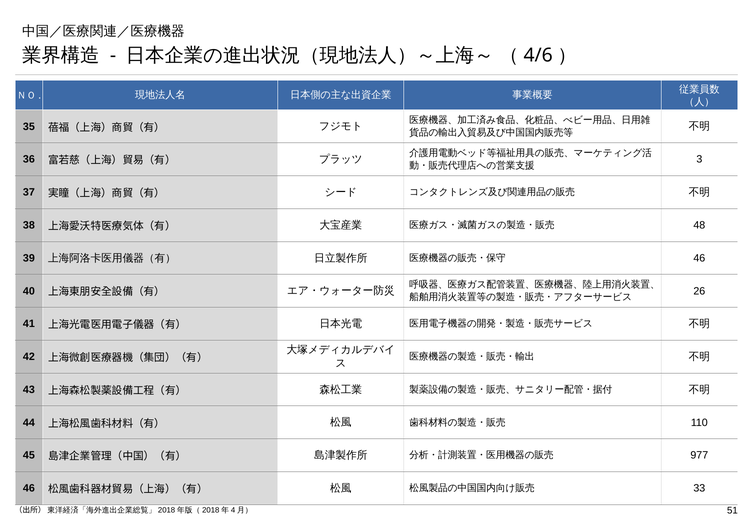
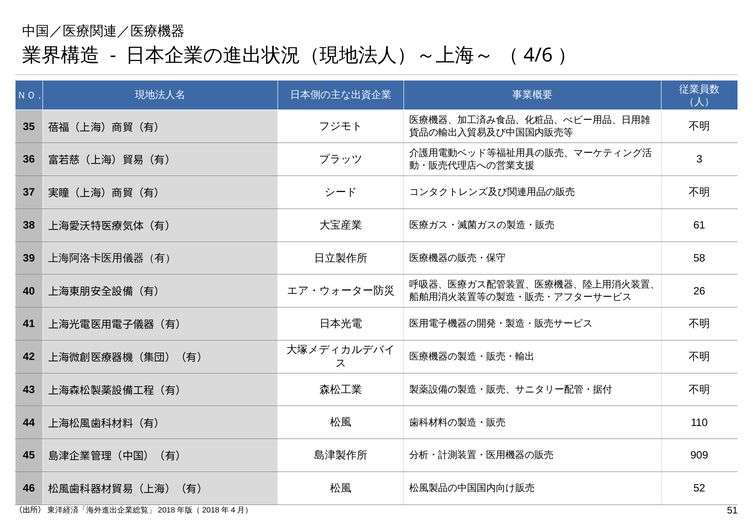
48: 48 -> 61 (699, 225)
46: 46 -> 58 (699, 258)
977: 977 -> 909 (699, 455)
33: 33 -> 52 (699, 488)
